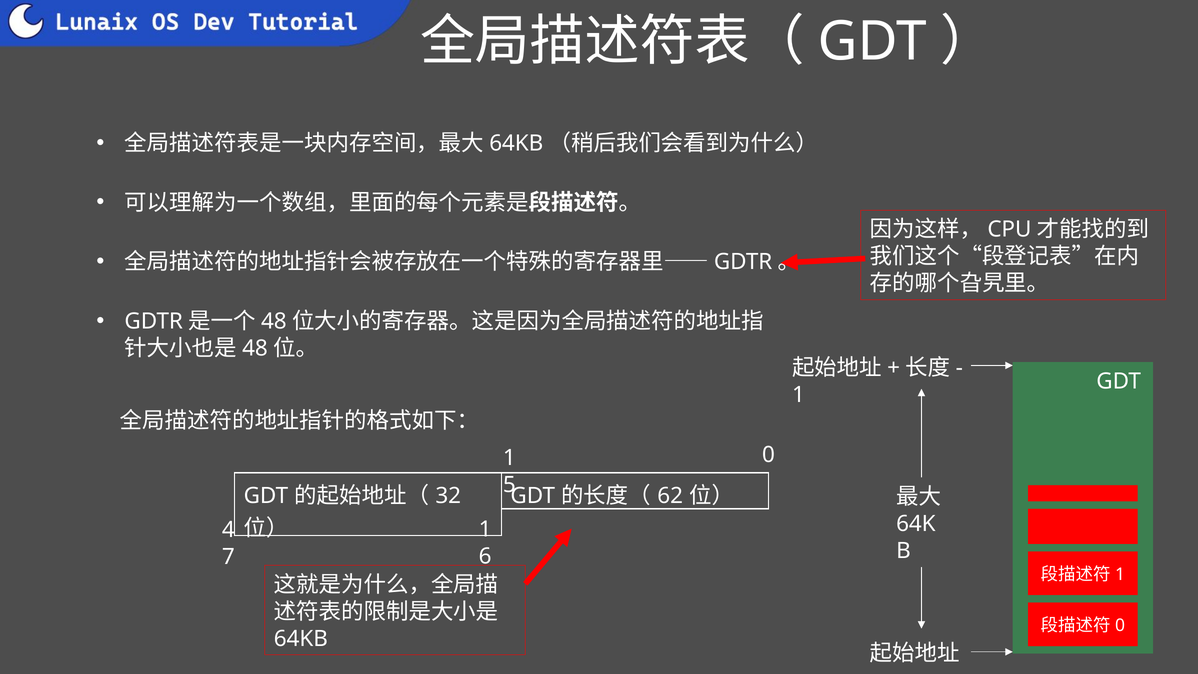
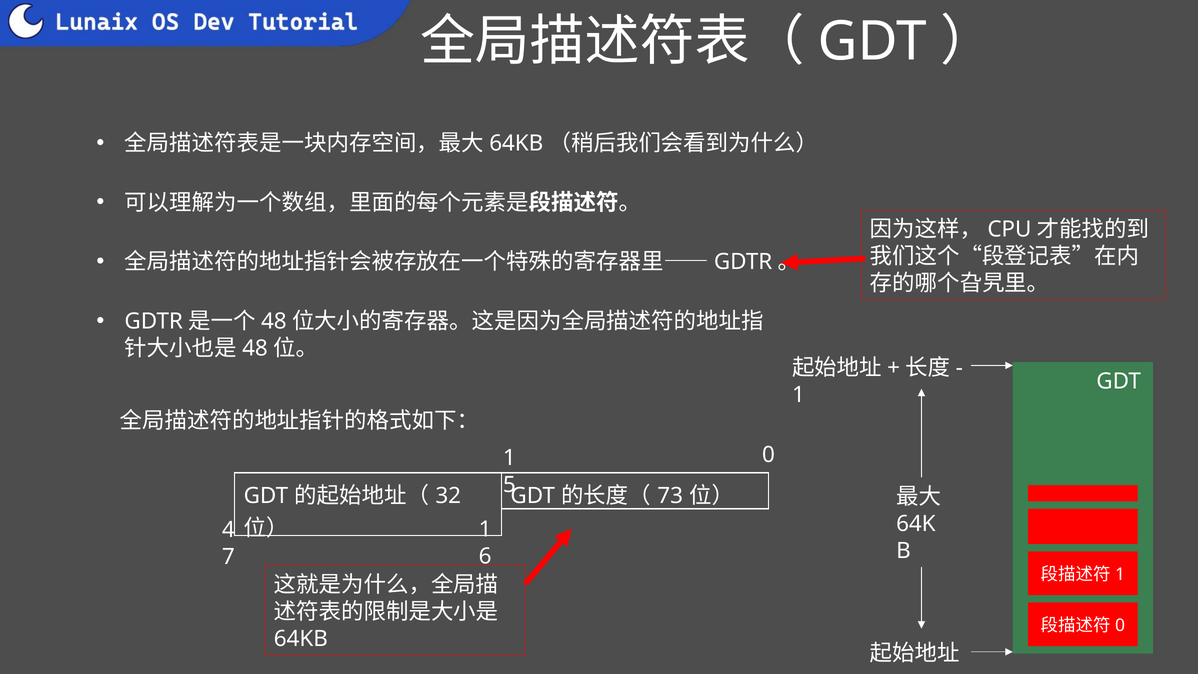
62: 62 -> 73 (670, 496)
